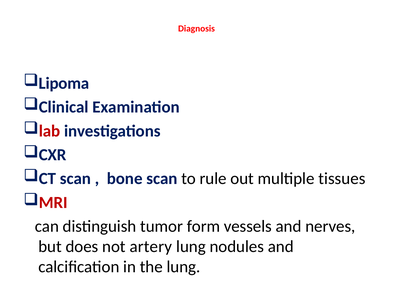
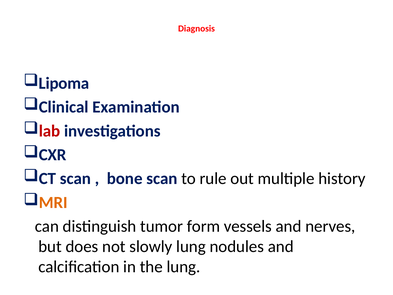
tissues: tissues -> history (342, 178)
MRI colour: red -> orange (53, 202)
artery: artery -> slowly (151, 246)
